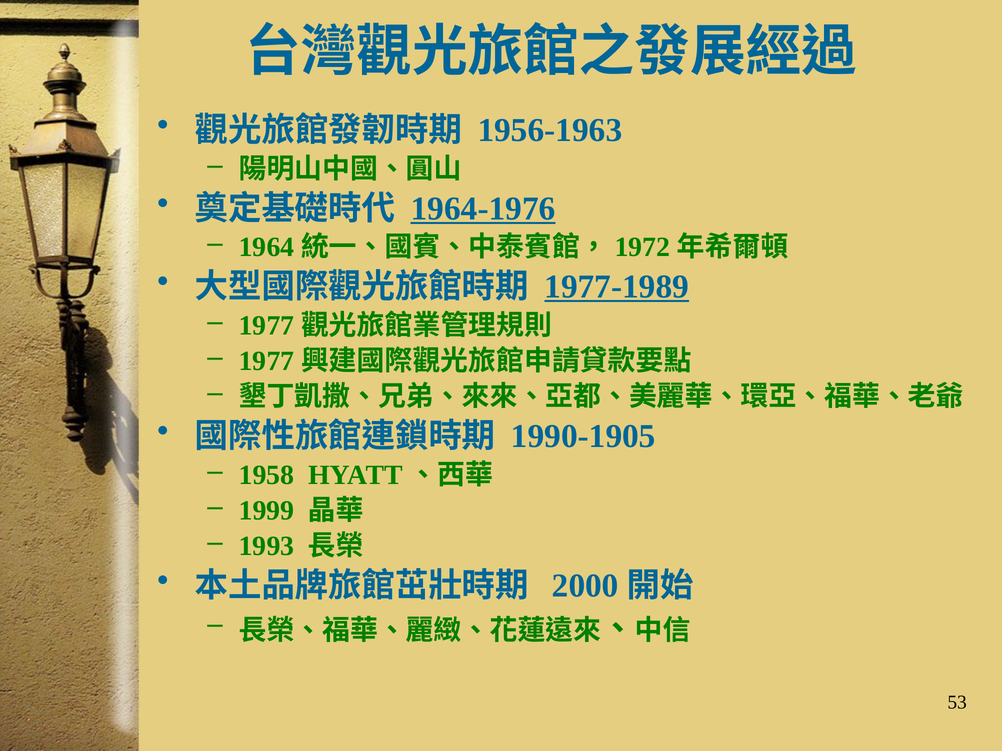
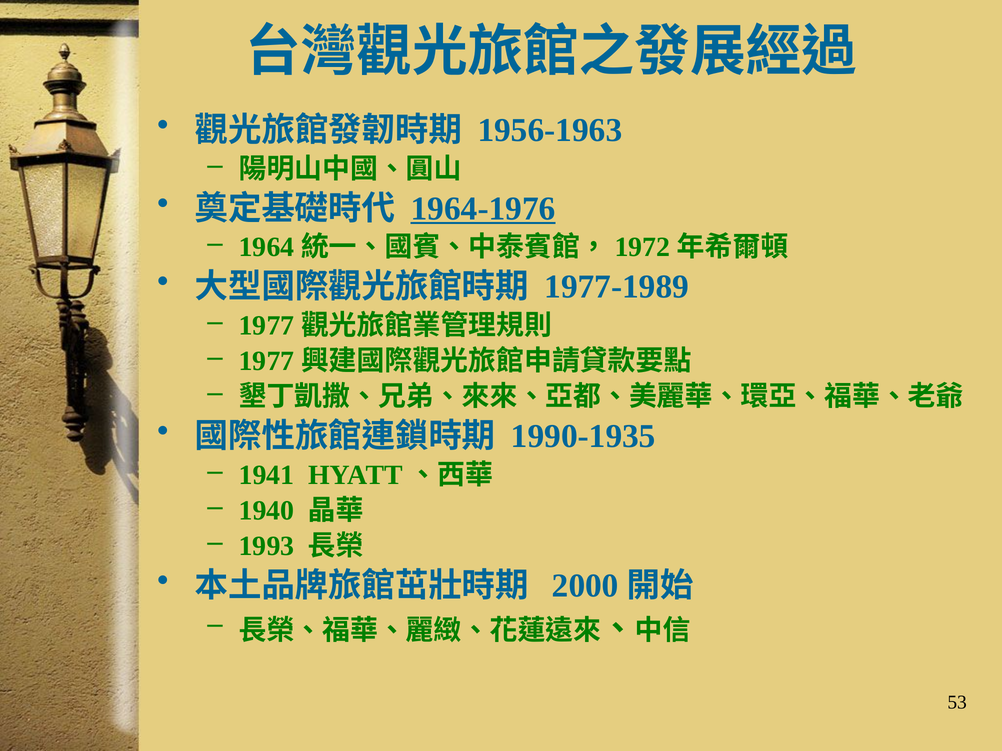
1977-1989 underline: present -> none (617, 287)
1990-1905: 1990-1905 -> 1990-1935 (583, 437)
1958: 1958 -> 1941 (266, 475)
1999: 1999 -> 1940 (266, 511)
